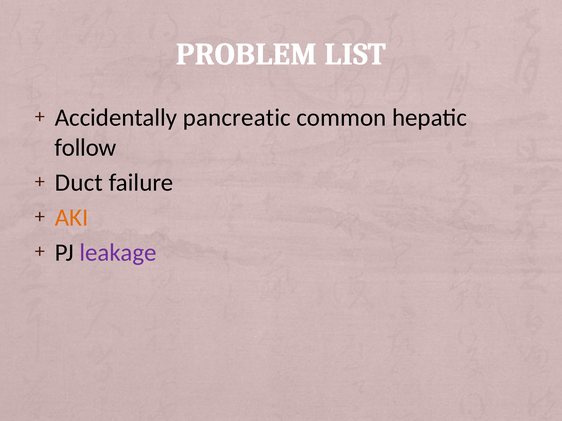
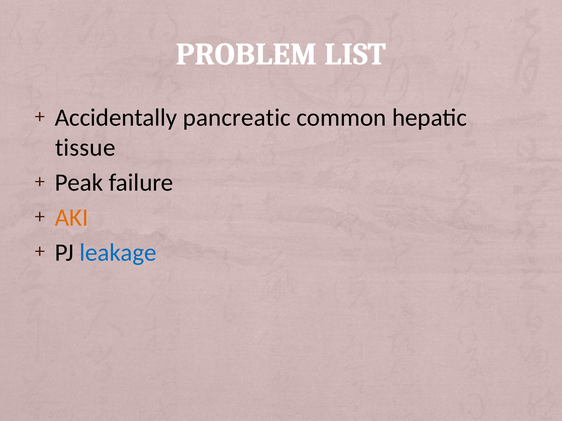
follow: follow -> tissue (85, 148)
Duct: Duct -> Peak (79, 183)
leakage colour: purple -> blue (118, 253)
